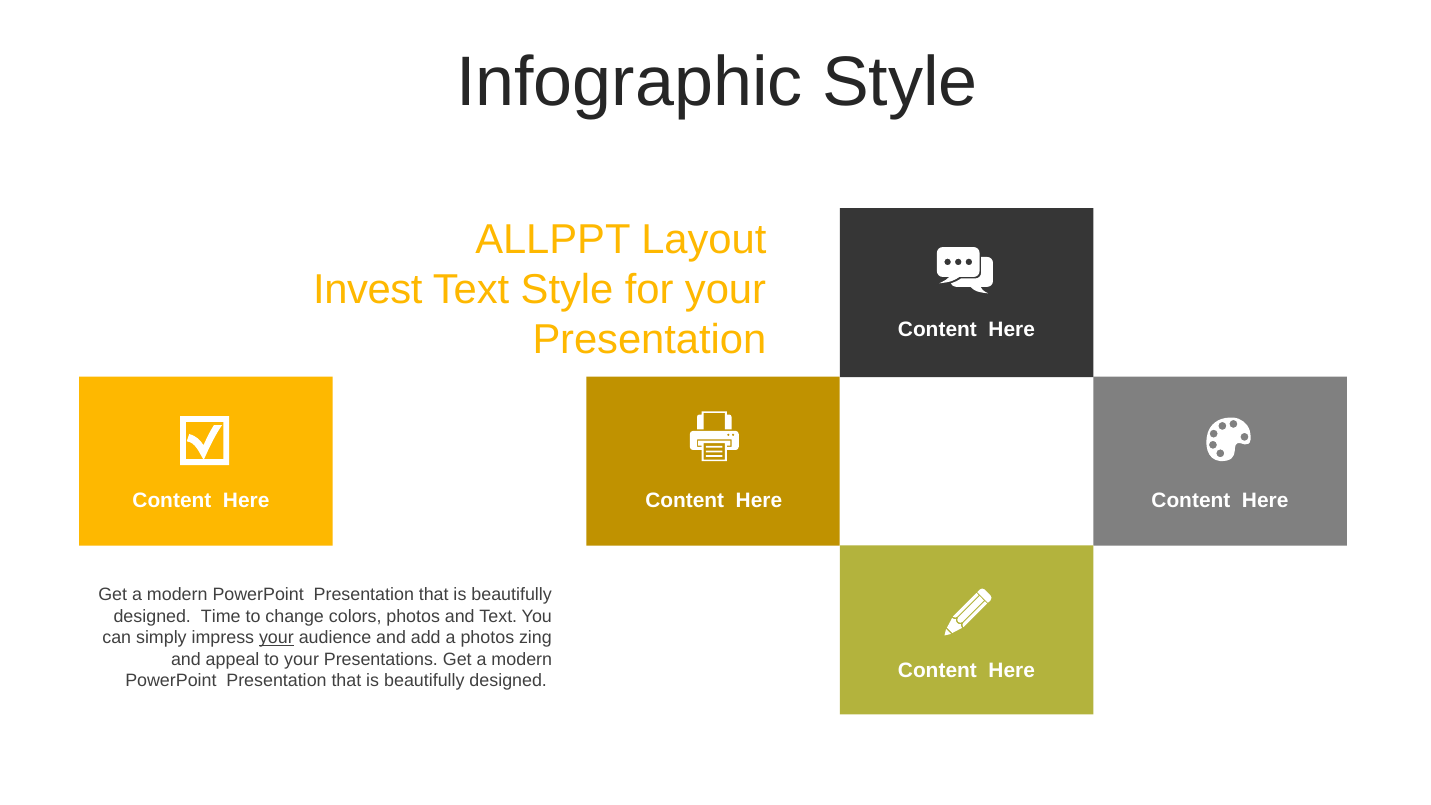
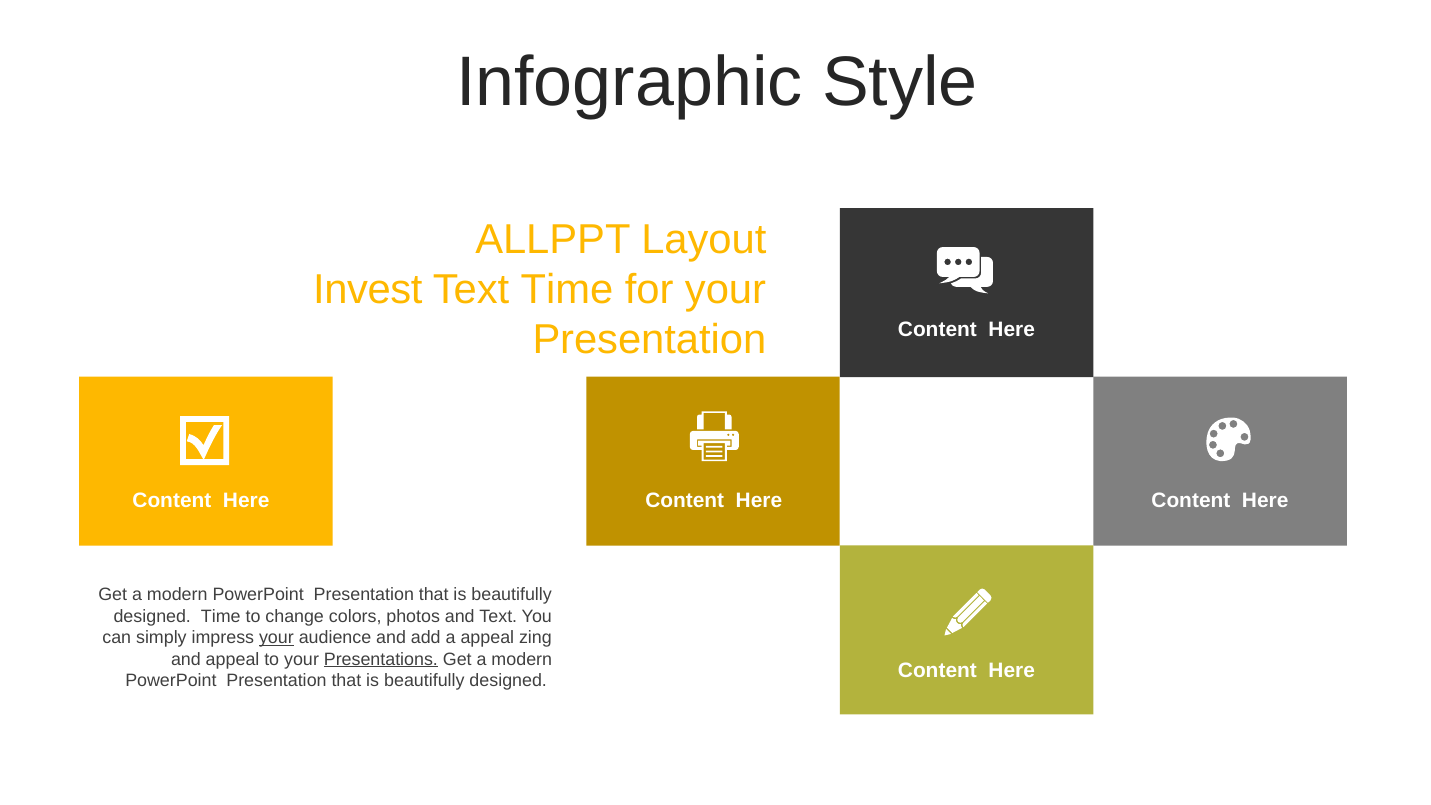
Text Style: Style -> Time (567, 290)
a photos: photos -> appeal (487, 638)
Presentations underline: none -> present (381, 659)
